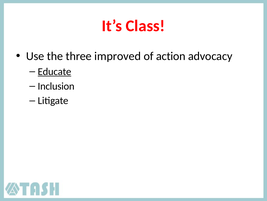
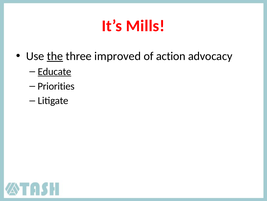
Class: Class -> Mills (145, 26)
the underline: none -> present (55, 56)
Inclusion: Inclusion -> Priorities (56, 86)
